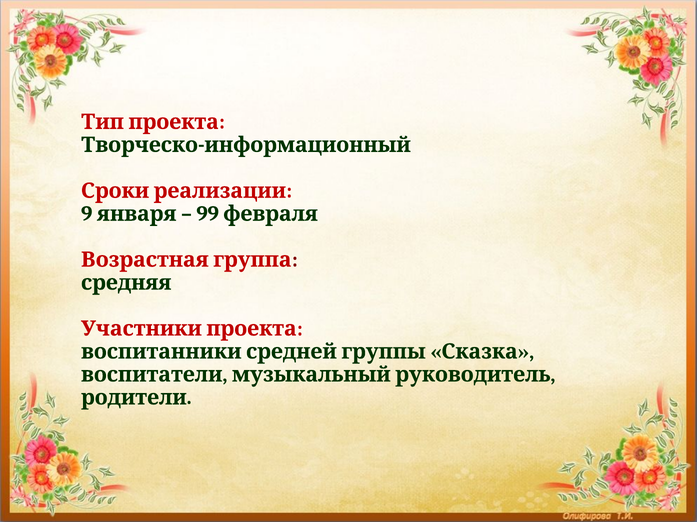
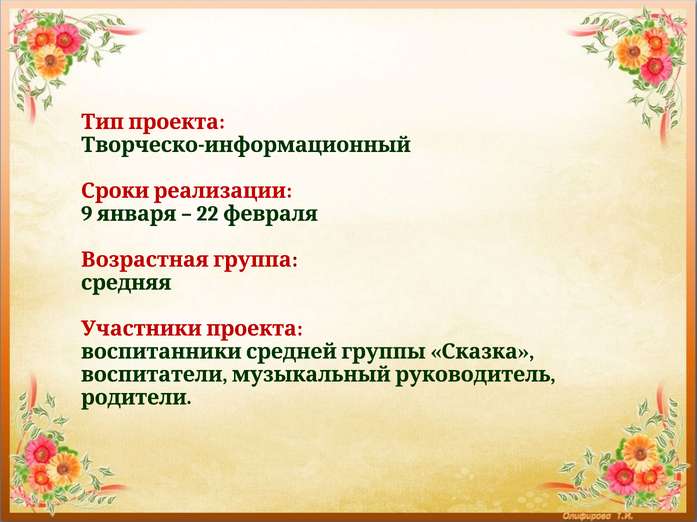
99: 99 -> 22 (207, 214)
